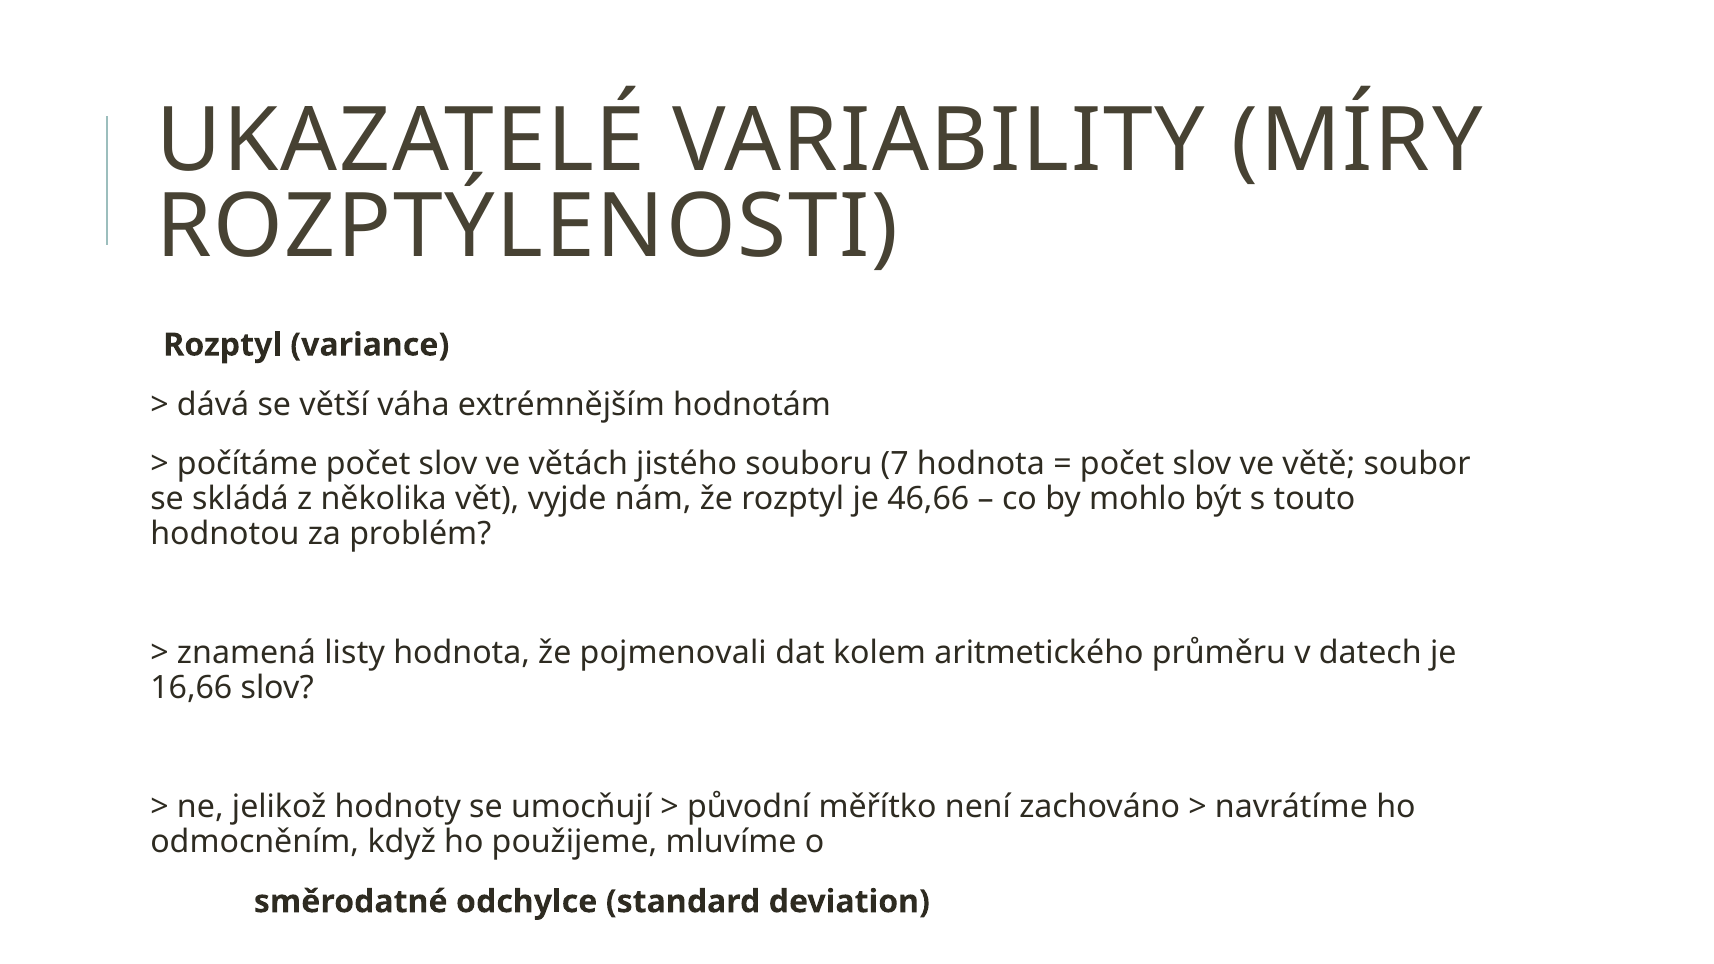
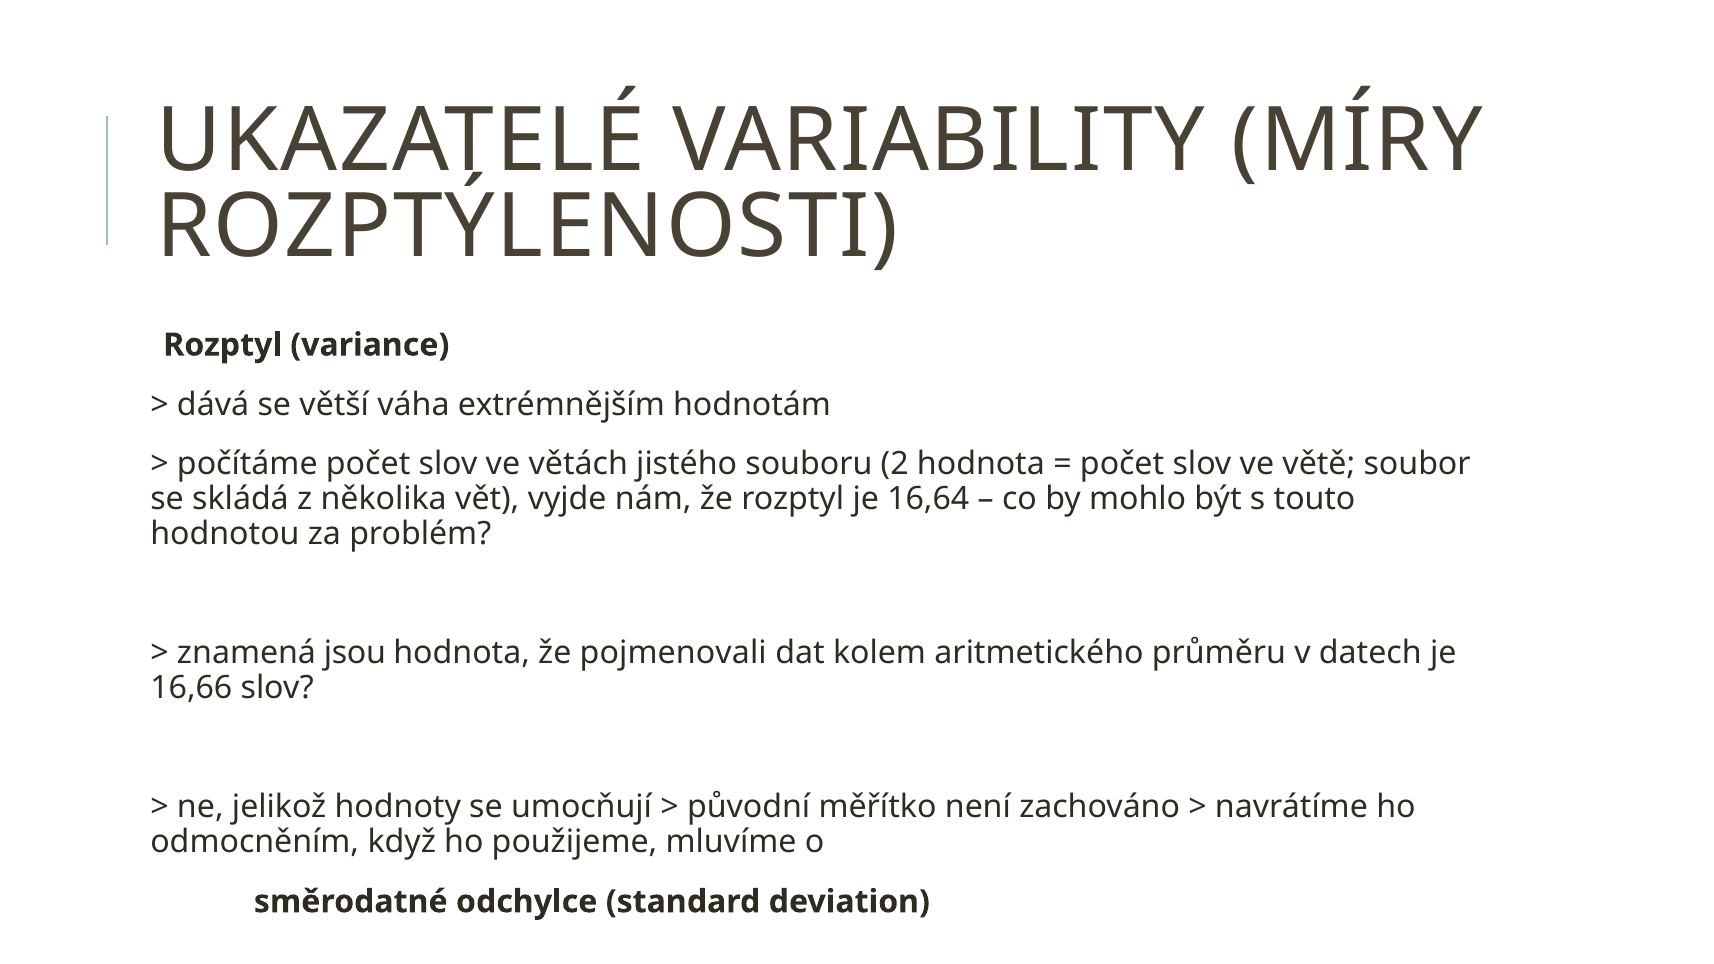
7: 7 -> 2 (895, 464)
46,66: 46,66 -> 16,64 (928, 499)
listy: listy -> jsou (355, 653)
